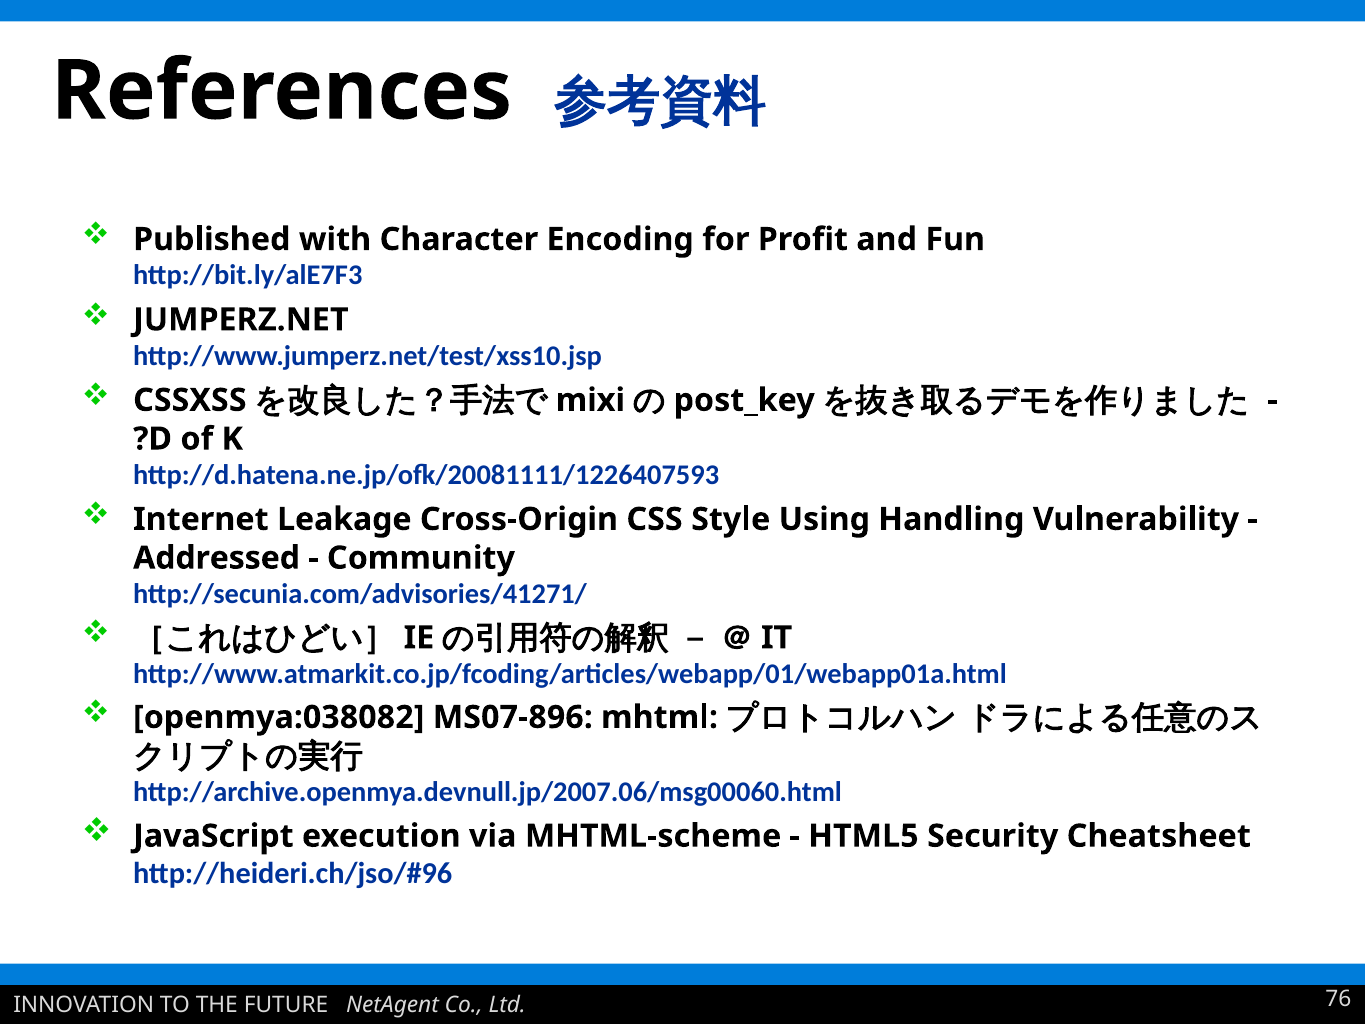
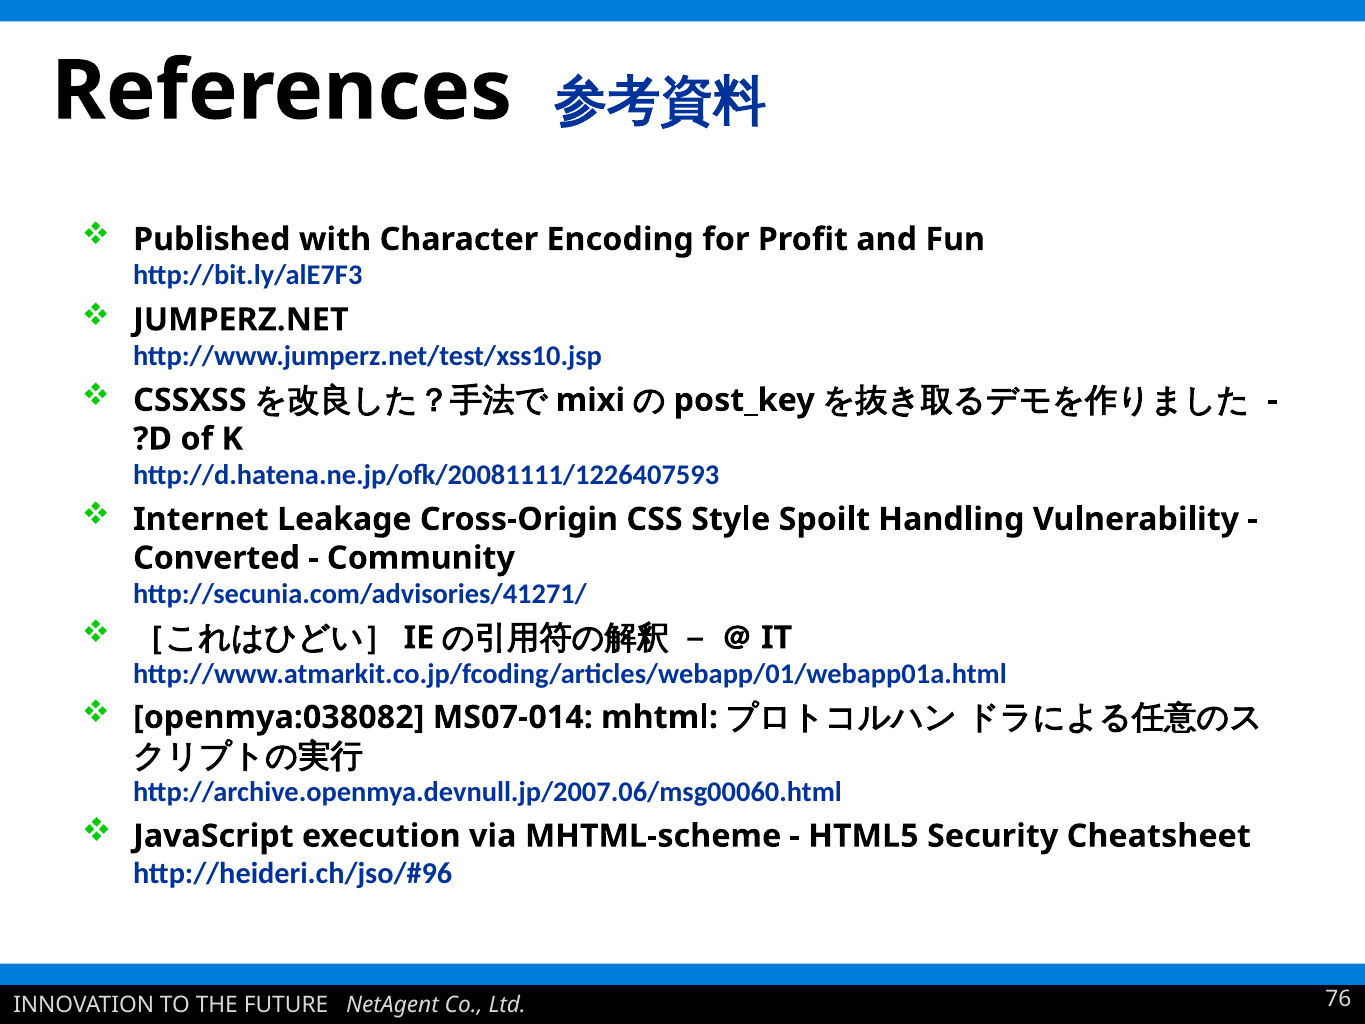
Using: Using -> Spoilt (824, 519)
Addressed: Addressed -> Converted (217, 558)
MS07-896: MS07-896 -> MS07-014 (513, 717)
